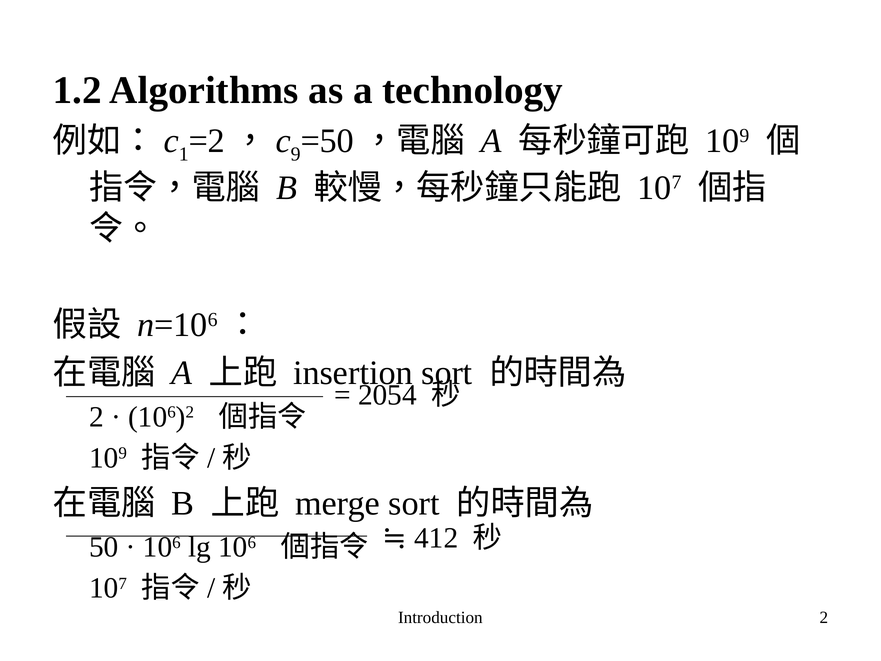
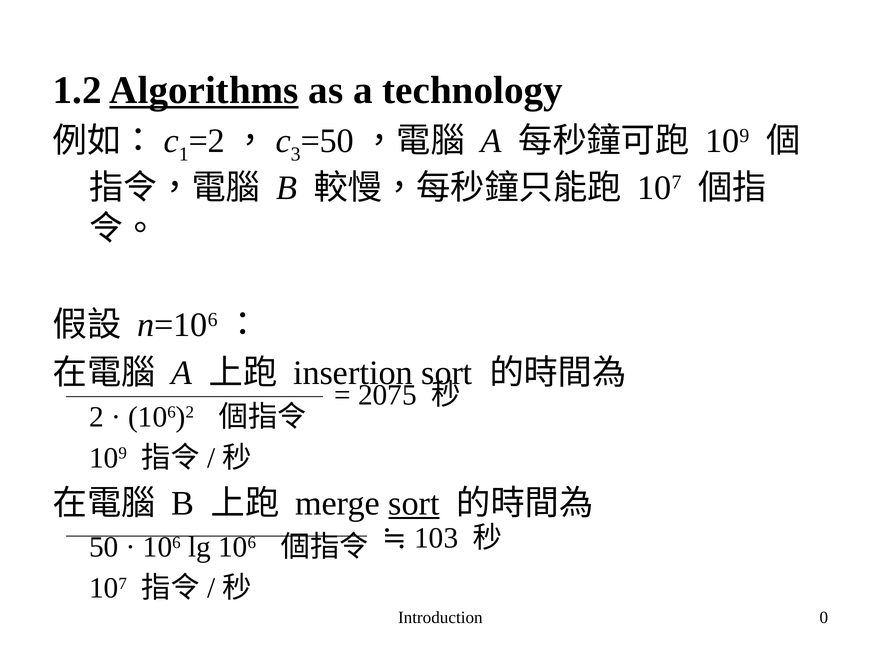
Algorithms underline: none -> present (204, 90)
9: 9 -> 3 (296, 154)
2054: 2054 -> 2075 (387, 395)
sort underline: none -> present (414, 503)
412: 412 -> 103 (436, 538)
Introduction 2: 2 -> 0 (824, 618)
